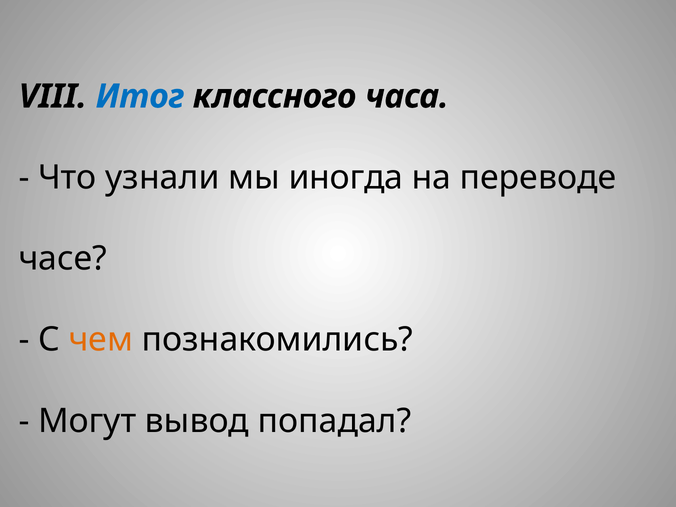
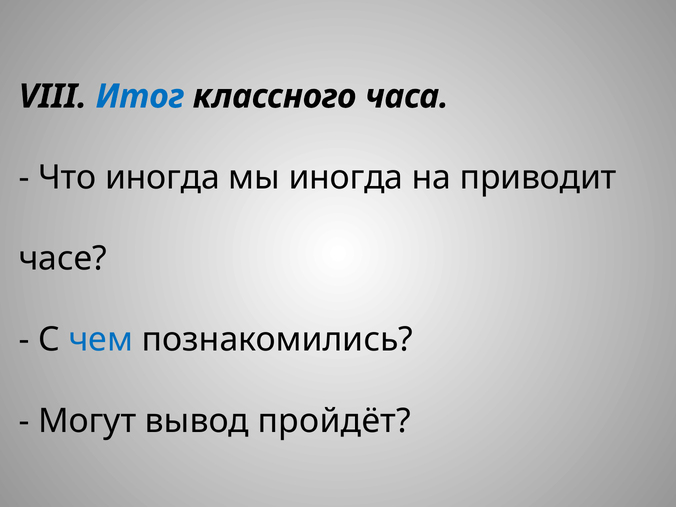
Что узнали: узнали -> иногда (163, 178)
переводе: переводе -> приводит (538, 178)
чем colour: orange -> blue (101, 340)
попадал: попадал -> пройдёт (334, 421)
